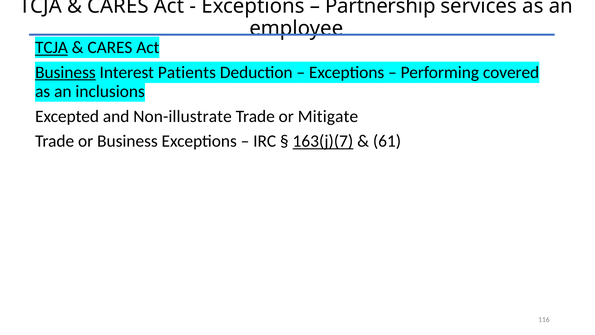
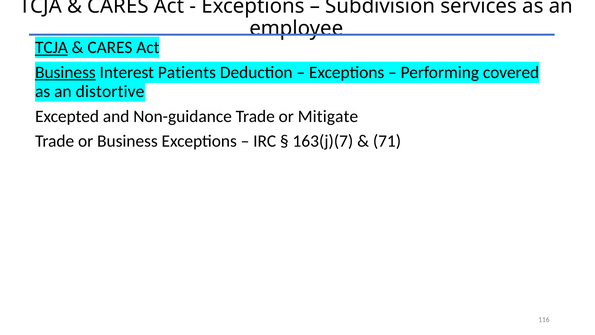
Partnership: Partnership -> Subdivision (380, 6)
inclusions: inclusions -> distortive (110, 91)
Non-illustrate: Non-illustrate -> Non-guidance (183, 116)
163(j)(7 underline: present -> none (323, 141)
61: 61 -> 71 (387, 141)
